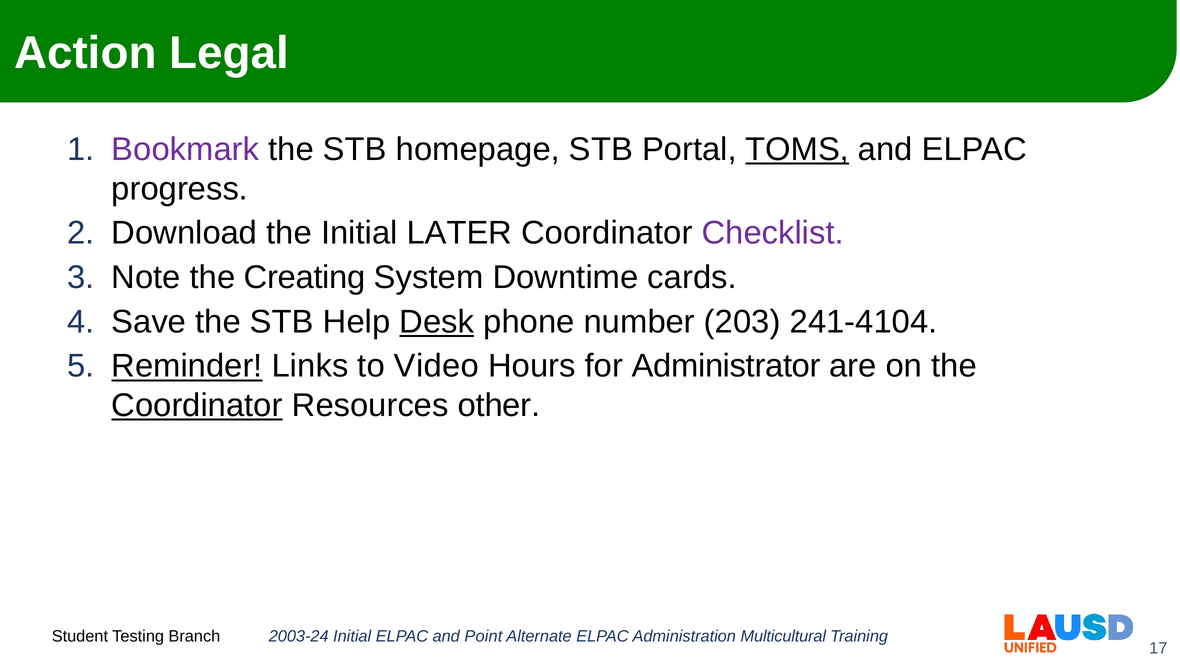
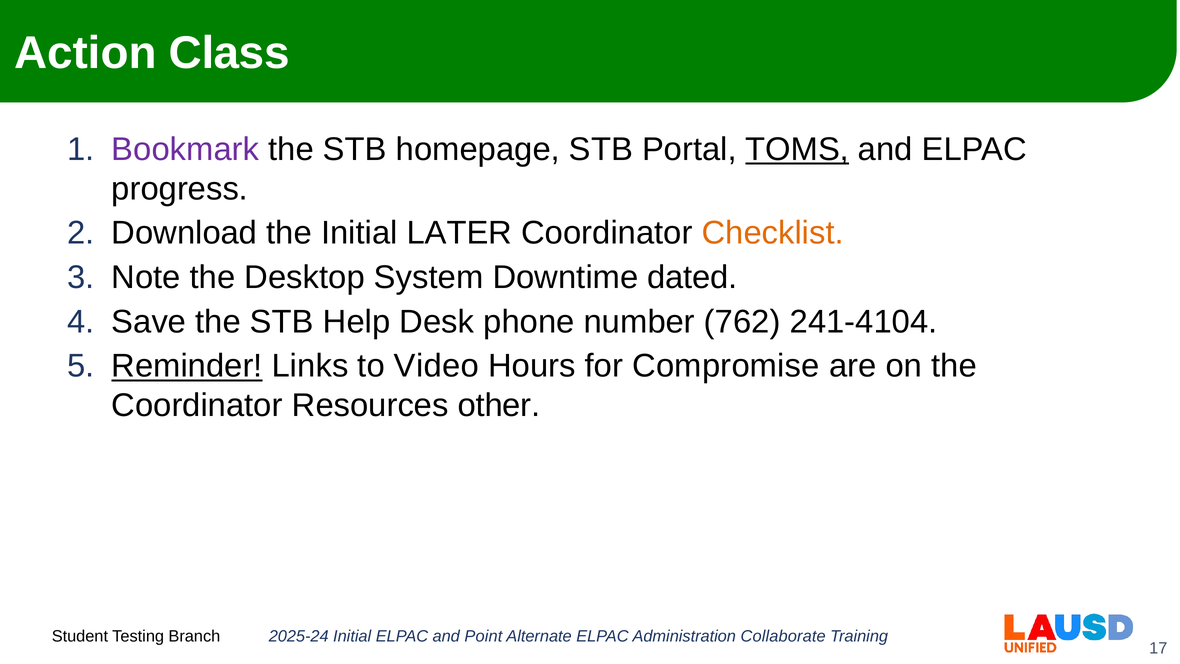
Legal: Legal -> Class (229, 53)
Checklist colour: purple -> orange (773, 233)
Creating: Creating -> Desktop (305, 277)
cards: cards -> dated (692, 277)
Desk underline: present -> none (437, 322)
203: 203 -> 762 (742, 322)
Administrator: Administrator -> Compromise (726, 366)
Coordinator underline: present -> none (197, 405)
2003-24: 2003-24 -> 2025-24 (299, 636)
Multicultural: Multicultural -> Collaborate (783, 636)
